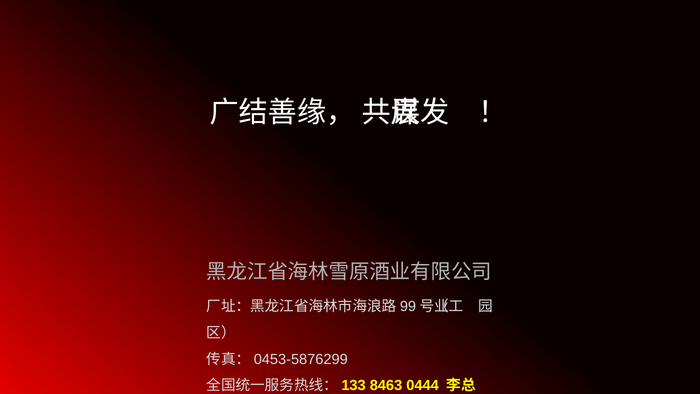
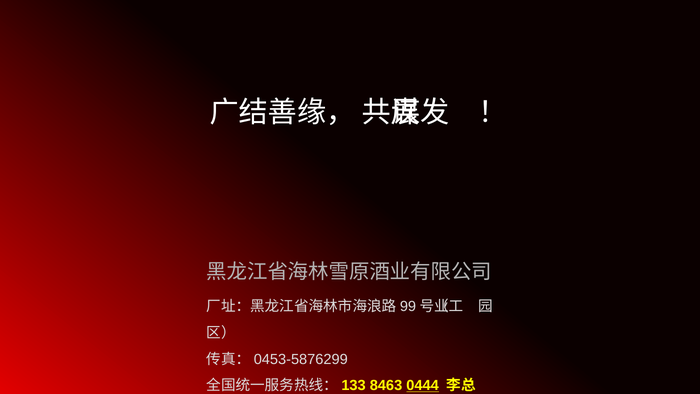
0444 underline: none -> present (423, 385)
